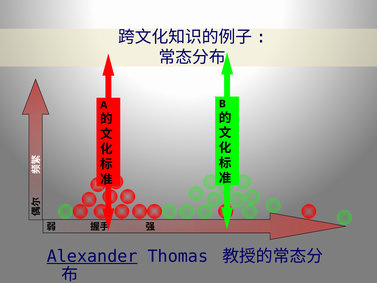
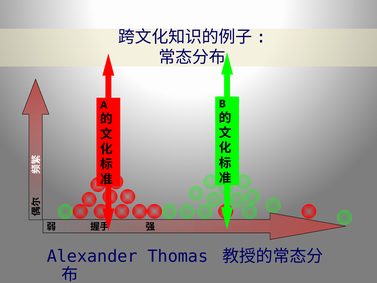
Alexander underline: present -> none (92, 256)
